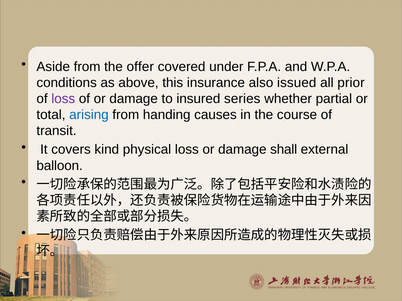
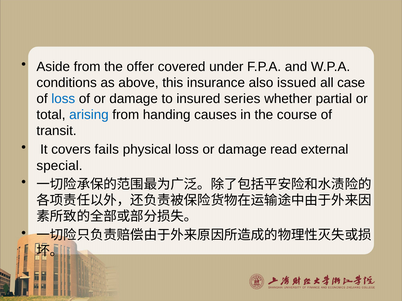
prior: prior -> case (351, 83)
loss colour: purple -> blue (63, 99)
kind: kind -> fails (107, 150)
shall: shall -> read (284, 150)
balloon: balloon -> special (60, 166)
